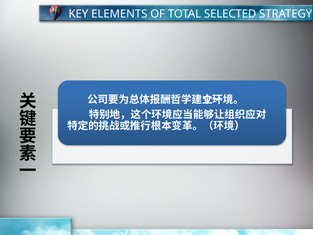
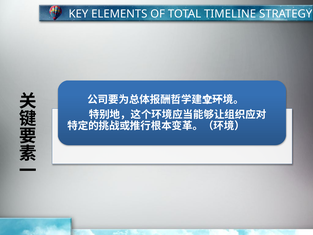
SELECTED: SELECTED -> TIMELINE (230, 14)
